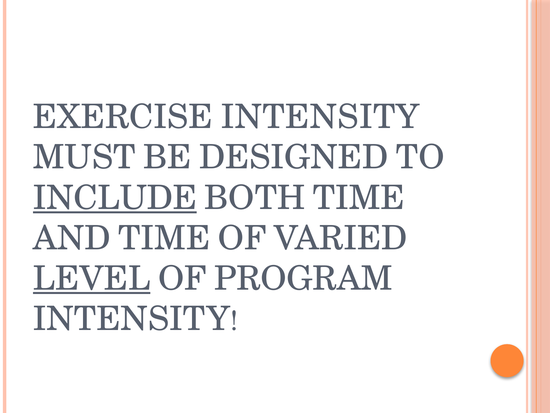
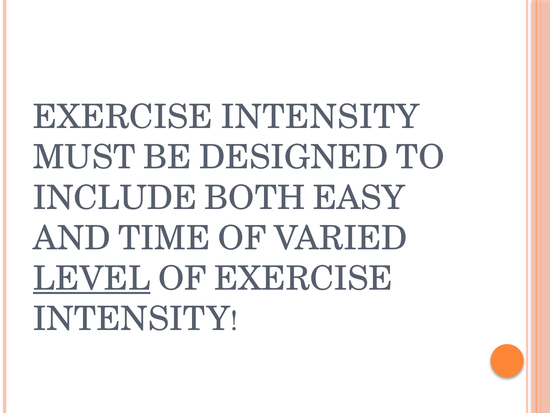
INCLUDE underline: present -> none (115, 198)
BOTH TIME: TIME -> EASY (359, 198)
OF PROGRAM: PROGRAM -> EXERCISE (303, 278)
